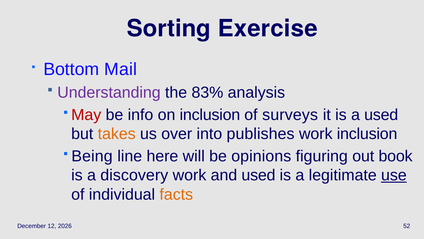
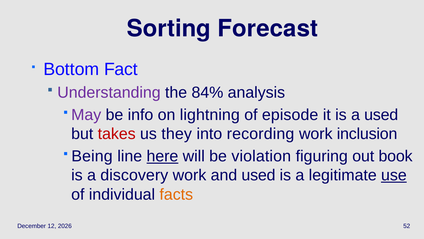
Exercise: Exercise -> Forecast (268, 29)
Mail: Mail -> Fact (121, 69)
83%: 83% -> 84% (207, 92)
May colour: red -> purple (86, 115)
on inclusion: inclusion -> lightning (210, 115)
surveys: surveys -> episode (290, 115)
takes colour: orange -> red (117, 134)
over: over -> they (177, 134)
publishes: publishes -> recording (261, 134)
here underline: none -> present (162, 156)
opinions: opinions -> violation (261, 156)
